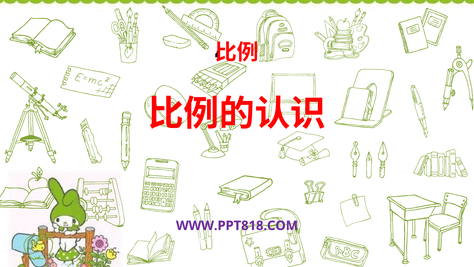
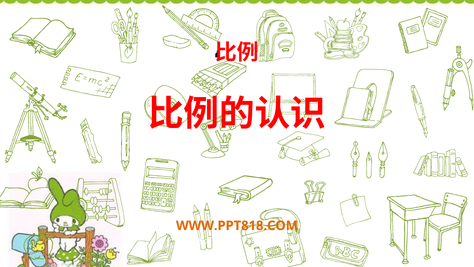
WWW.PPT818.COM colour: purple -> orange (237, 225)
